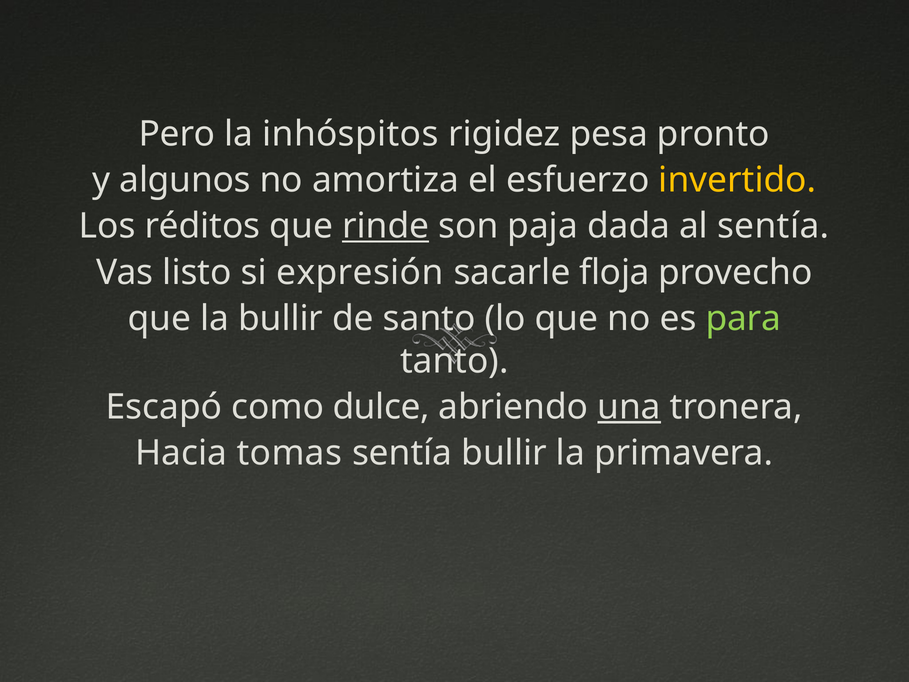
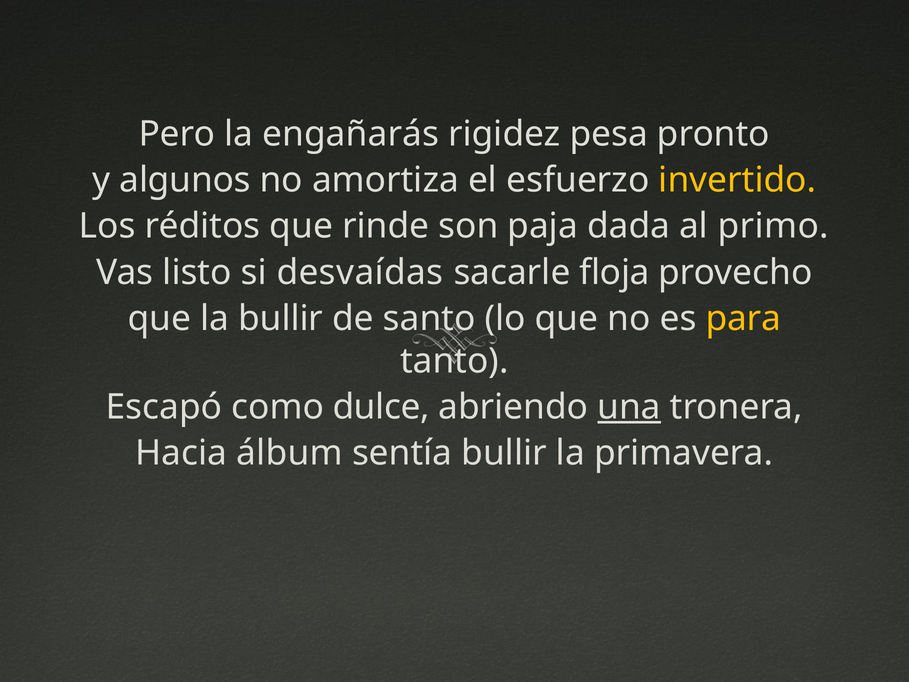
inhóspitos: inhóspitos -> engañarás (351, 134)
rinde underline: present -> none (386, 226)
al sentía: sentía -> primo (773, 226)
expresión: expresión -> desvaídas (360, 272)
para colour: light green -> yellow (743, 318)
tomas: tomas -> álbum (289, 453)
